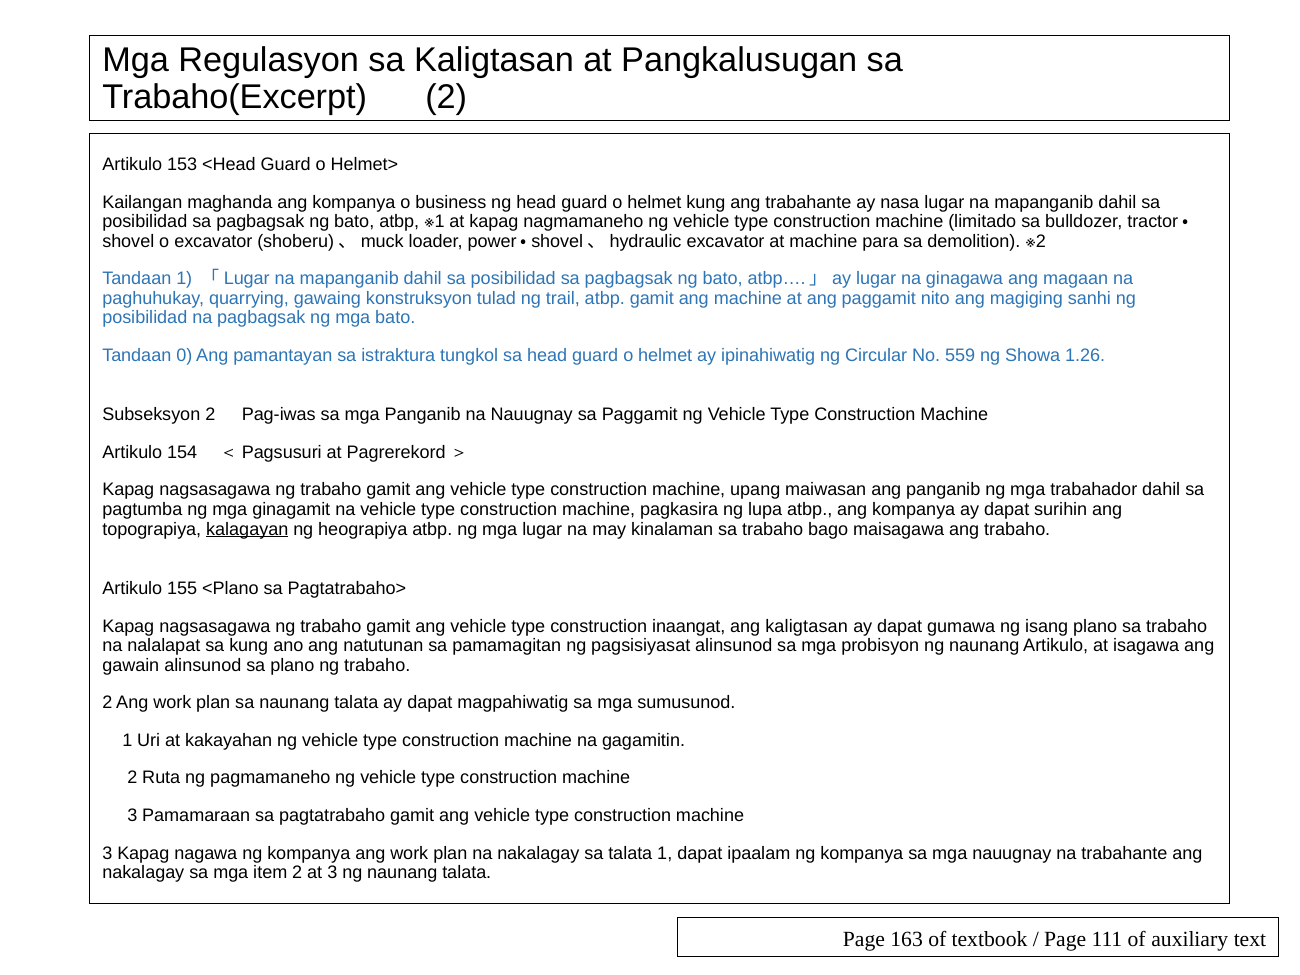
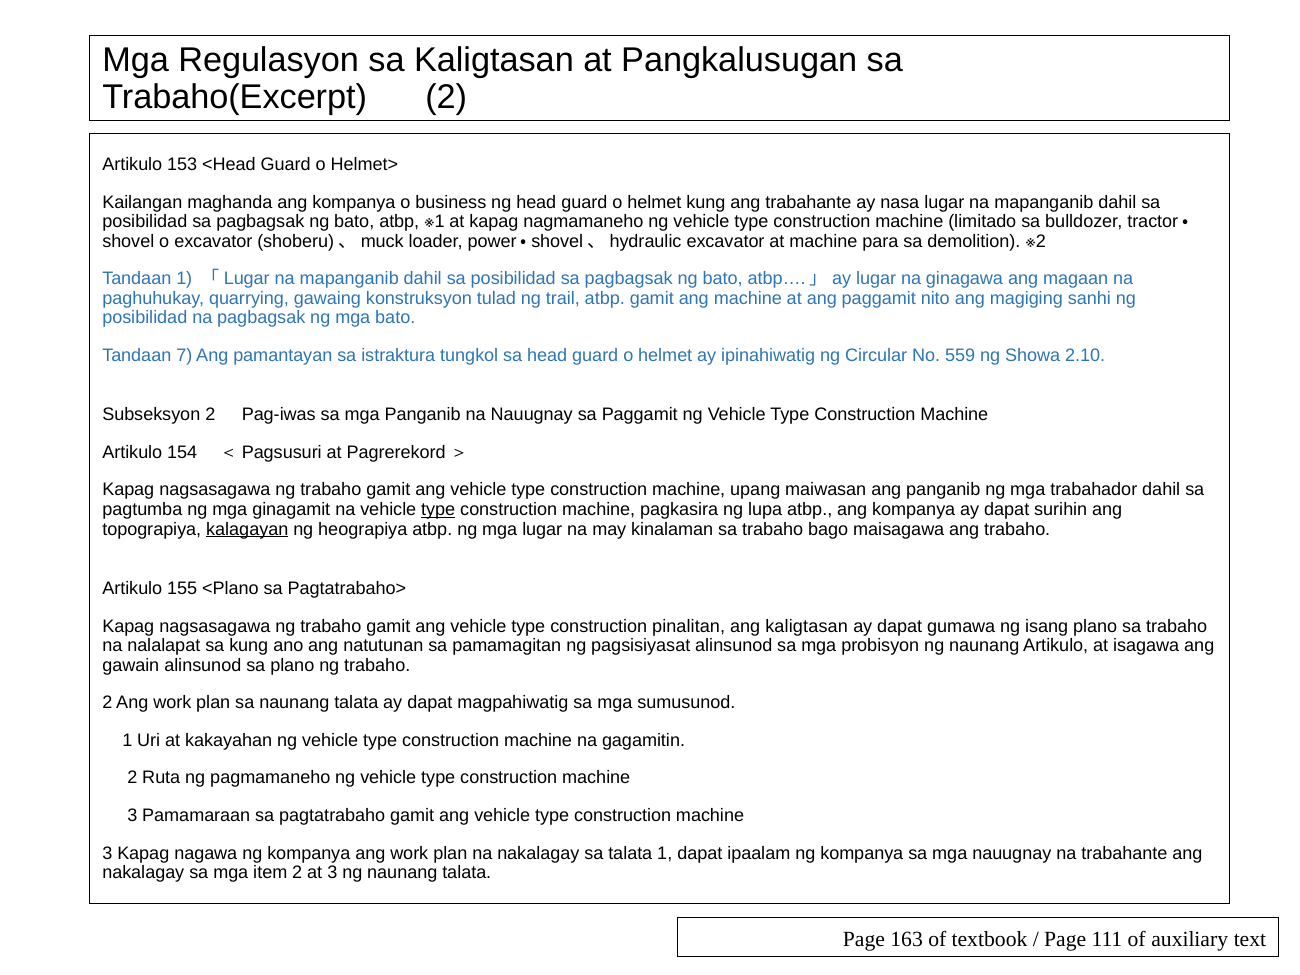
0: 0 -> 7 (184, 355)
1.26: 1.26 -> 2.10 (1085, 355)
type underline: none -> present (438, 510)
inaangat: inaangat -> pinalitan (689, 626)
